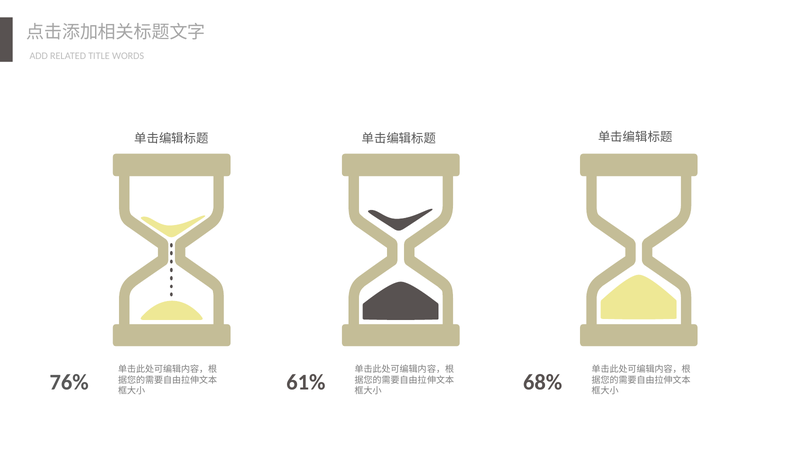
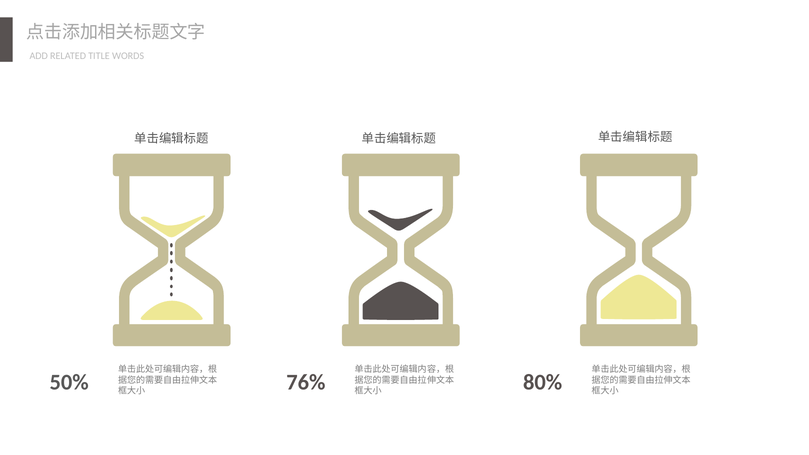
76%: 76% -> 50% (69, 383)
61%: 61% -> 76% (306, 383)
68%: 68% -> 80% (543, 383)
